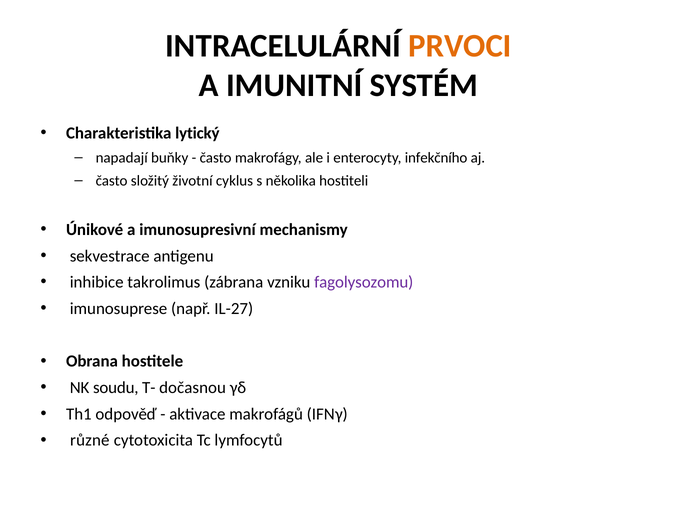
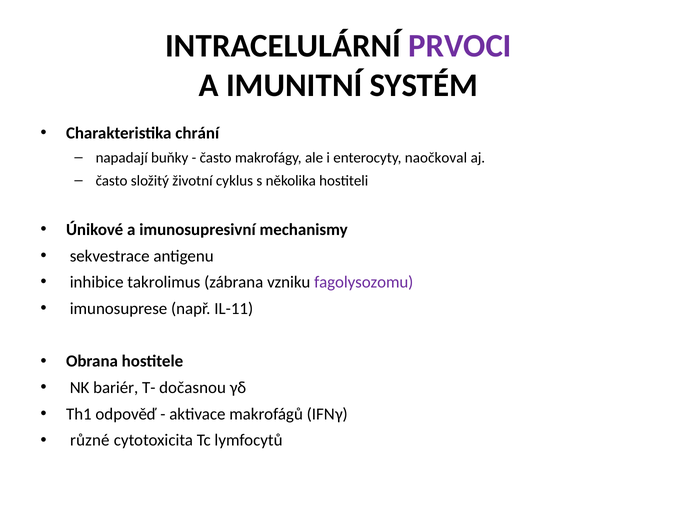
PRVOCI colour: orange -> purple (460, 46)
lytický: lytický -> chrání (197, 133)
infekčního: infekčního -> naočkoval (436, 158)
IL-27: IL-27 -> IL-11 (234, 309)
soudu: soudu -> bariér (116, 388)
